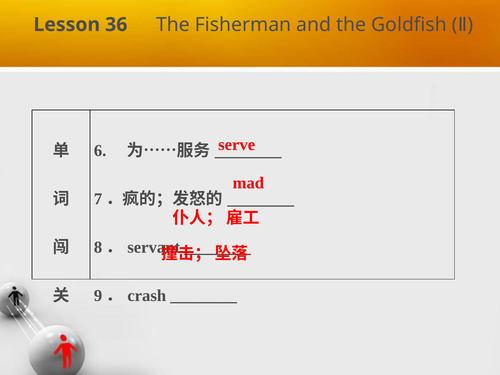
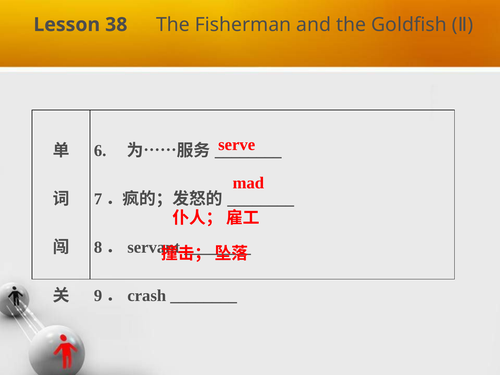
36: 36 -> 38 (116, 25)
